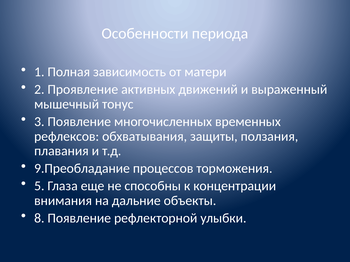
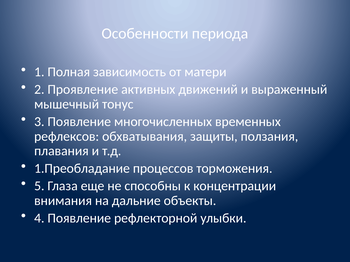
9.Преобладание: 9.Преобладание -> 1.Преобладание (82, 169)
8: 8 -> 4 (39, 218)
